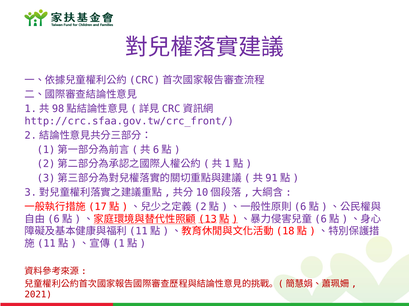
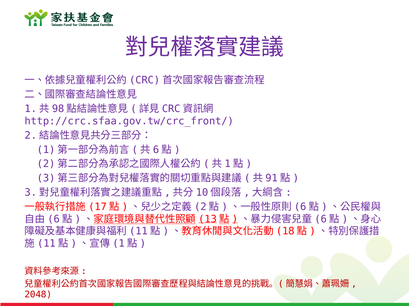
2021: 2021 -> 2048 (38, 295)
